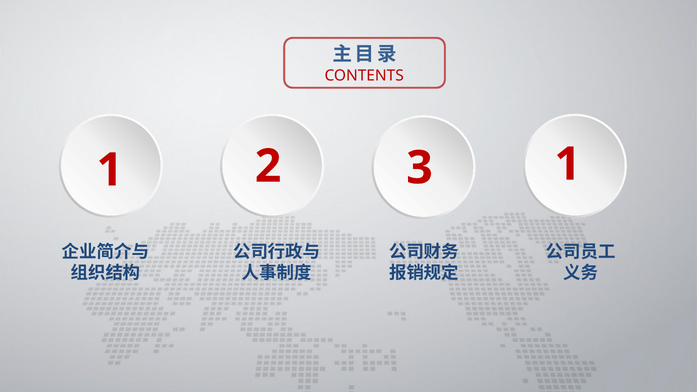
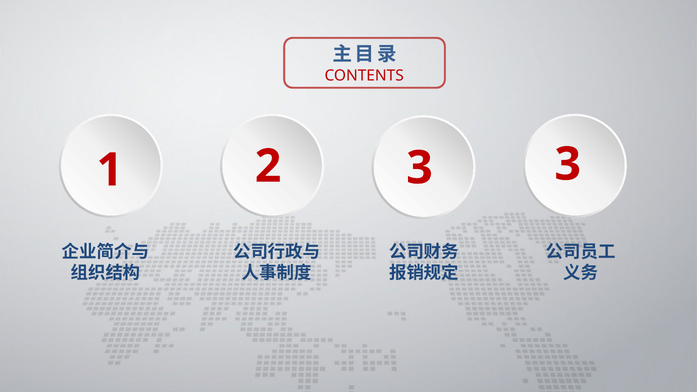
2 1: 1 -> 3 (568, 164)
